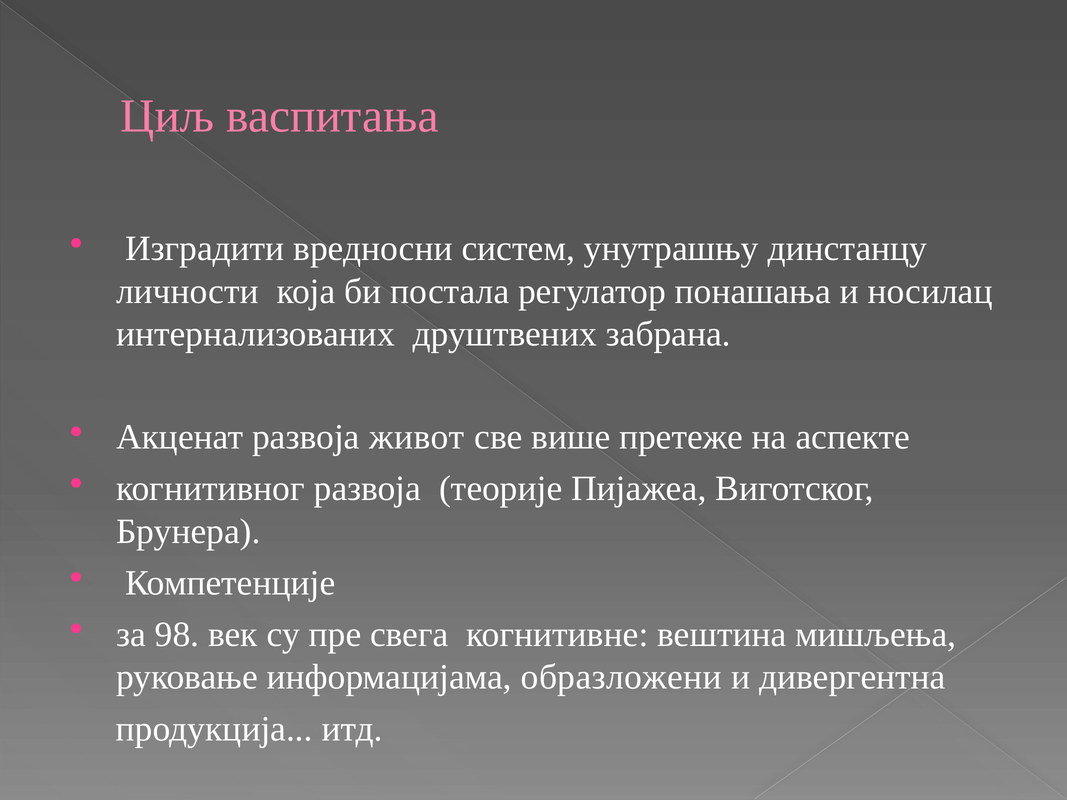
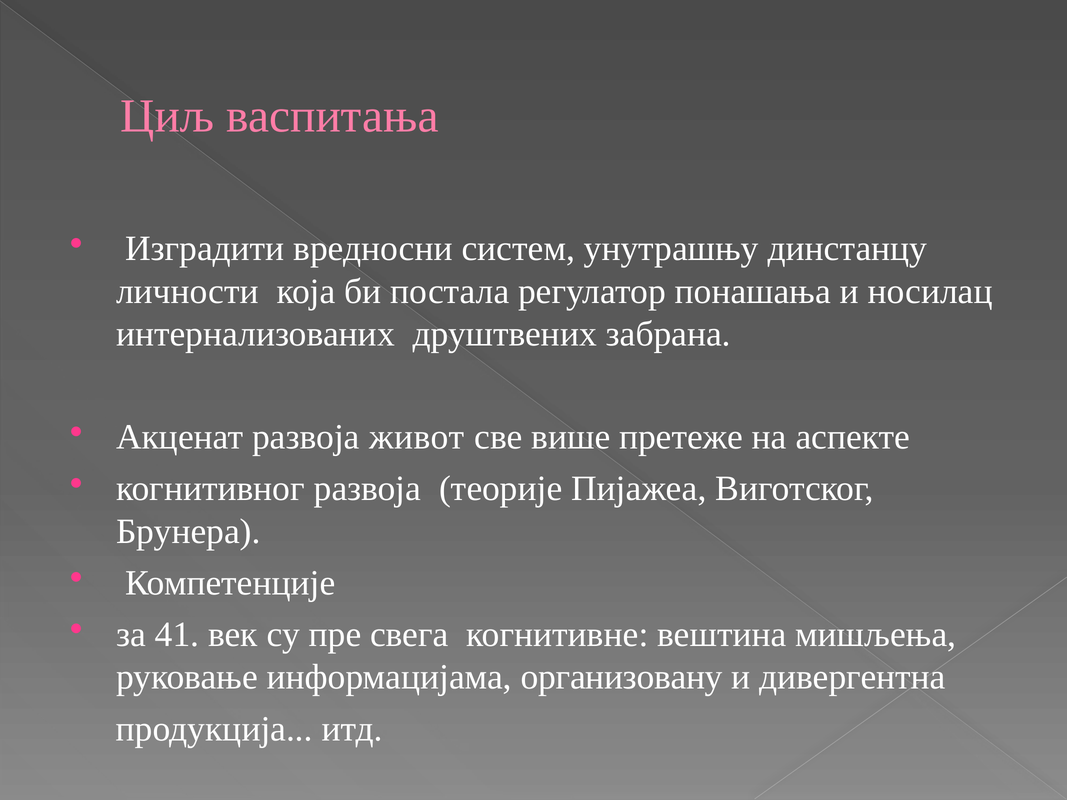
98: 98 -> 41 (177, 635)
образложени: образложени -> организовану (622, 677)
